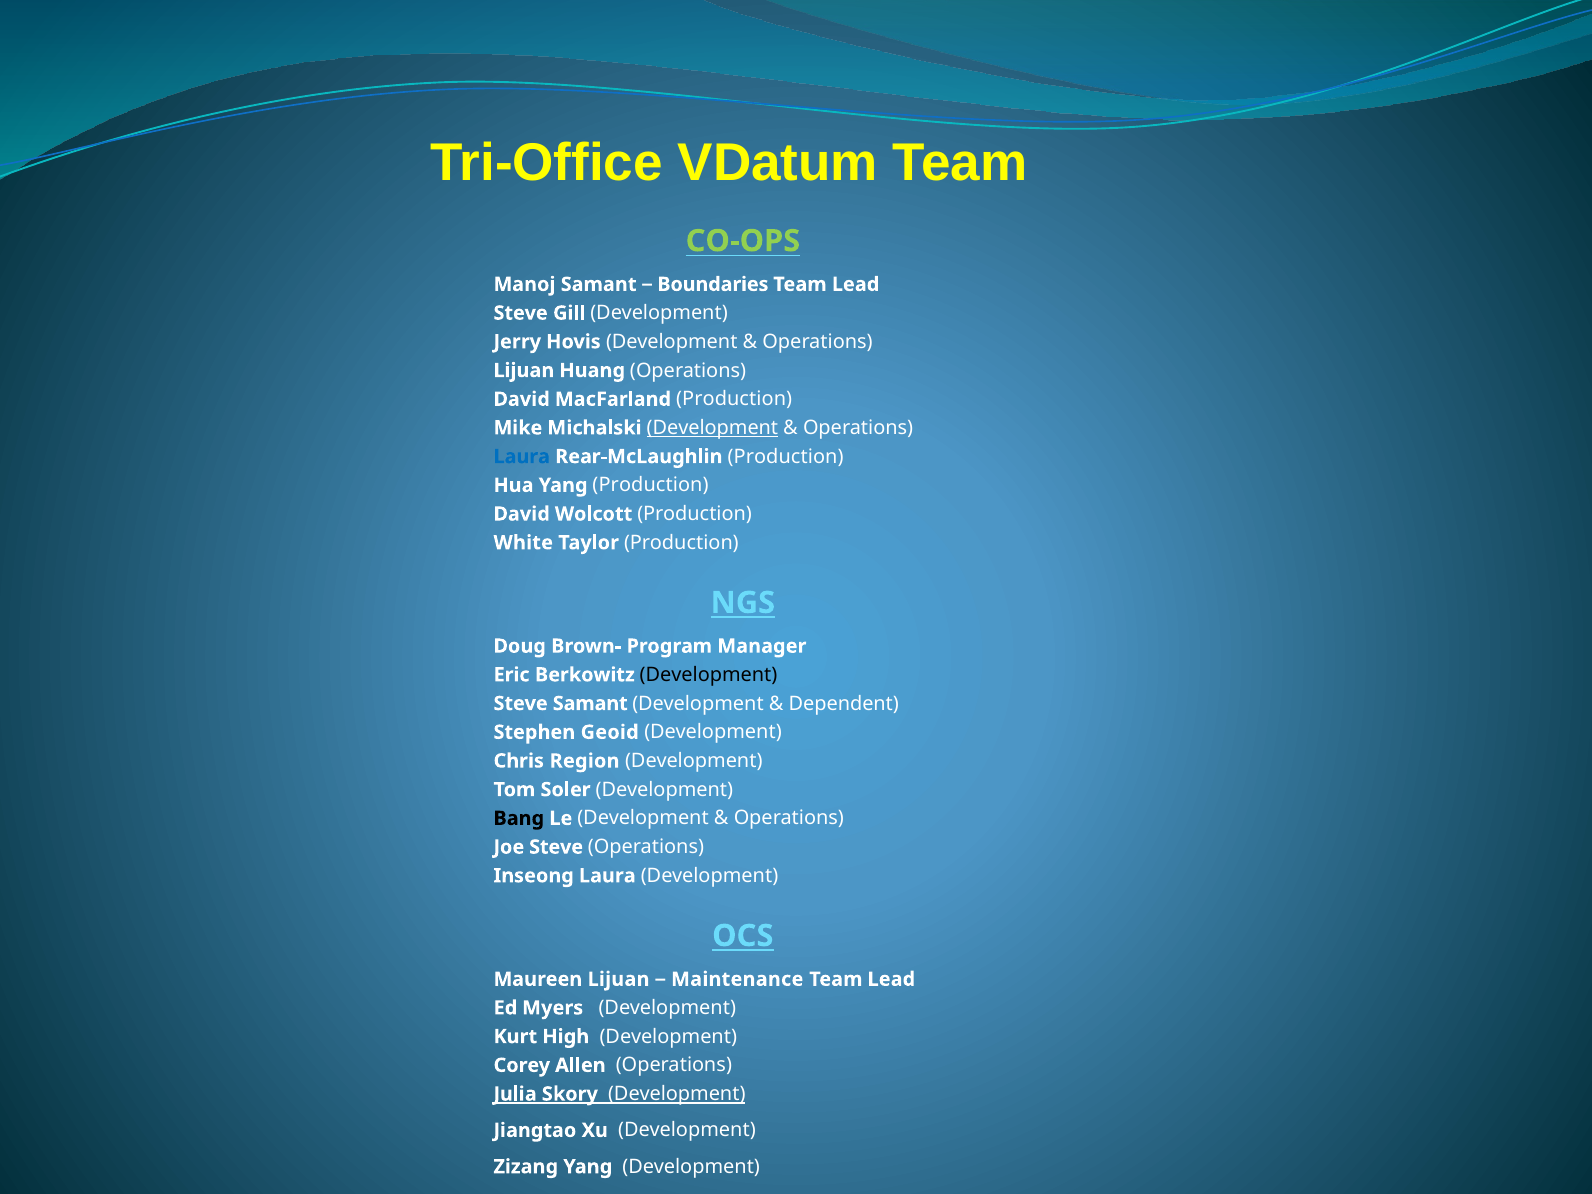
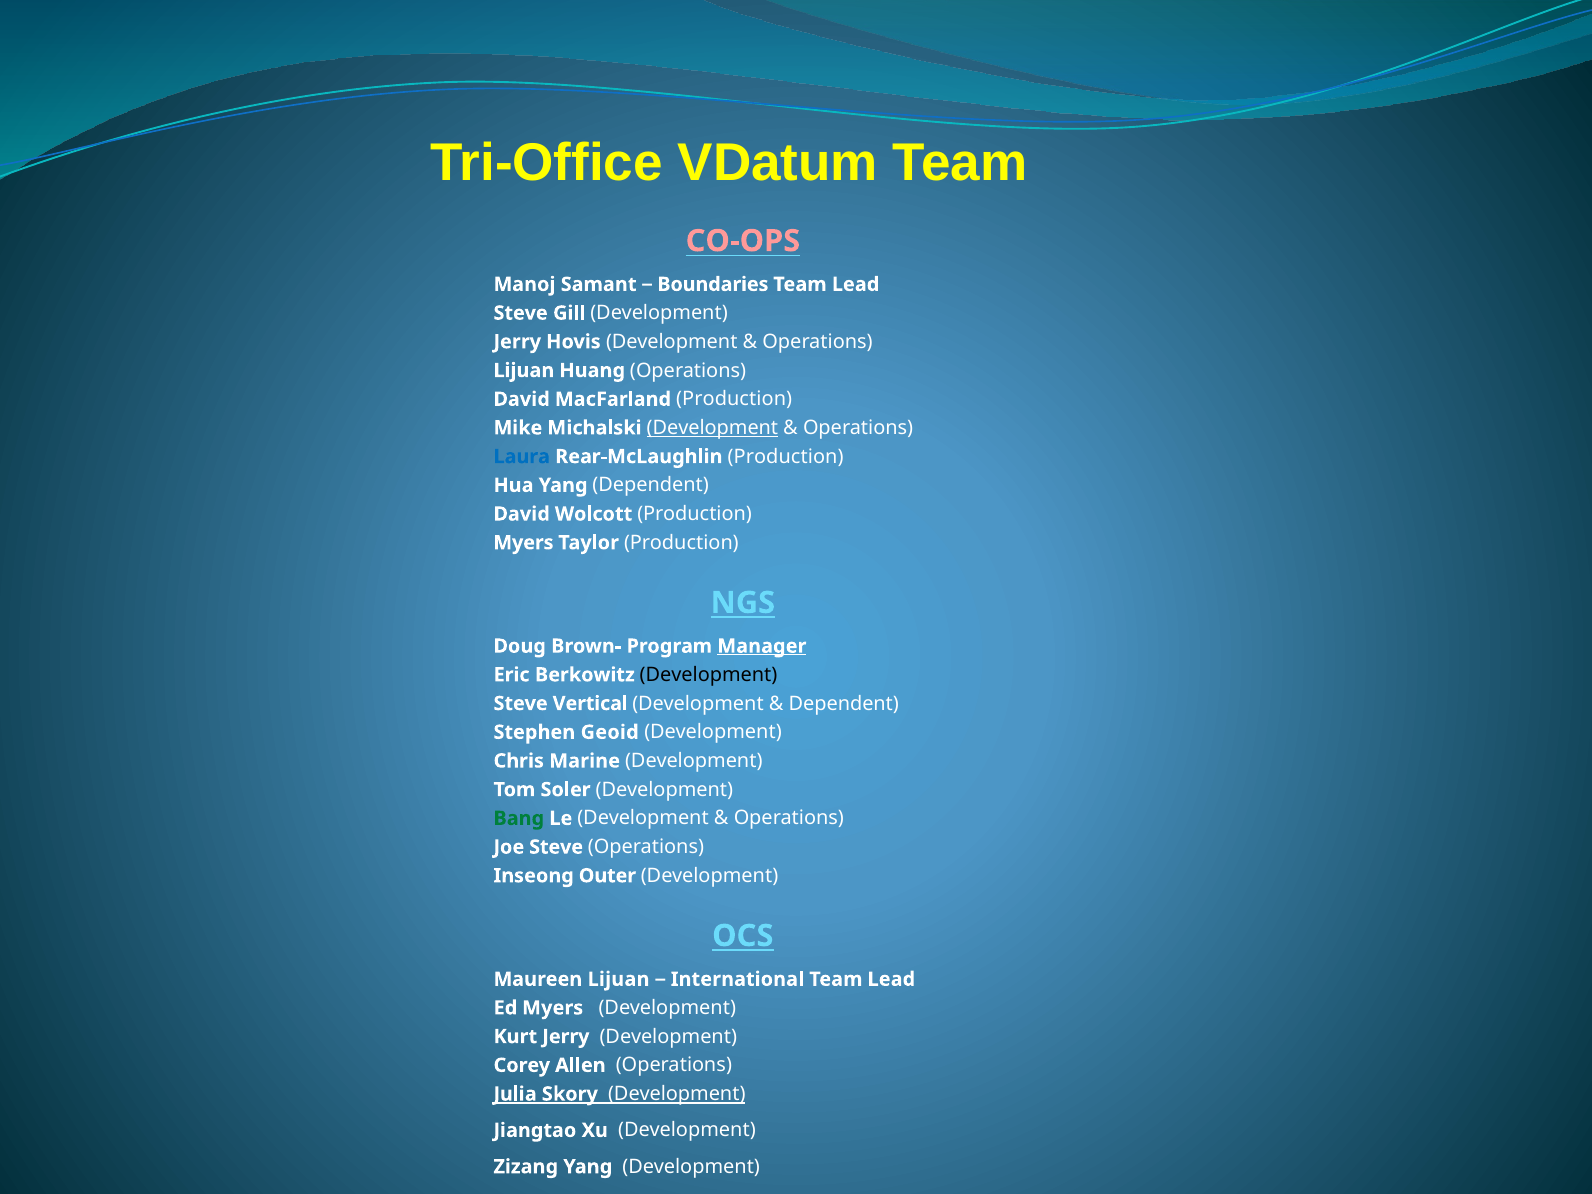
CO-OPS colour: light green -> pink (743, 241)
Yang Production: Production -> Dependent (651, 485)
White: White -> Myers (523, 543)
Manager underline: none -> present (762, 646)
Steve Samant: Samant -> Vertical (590, 704)
Region: Region -> Marine (585, 761)
Bang colour: black -> green (519, 818)
Inseong Laura: Laura -> Outer (607, 876)
Maintenance: Maintenance -> International (737, 979)
Kurt High: High -> Jerry (566, 1037)
